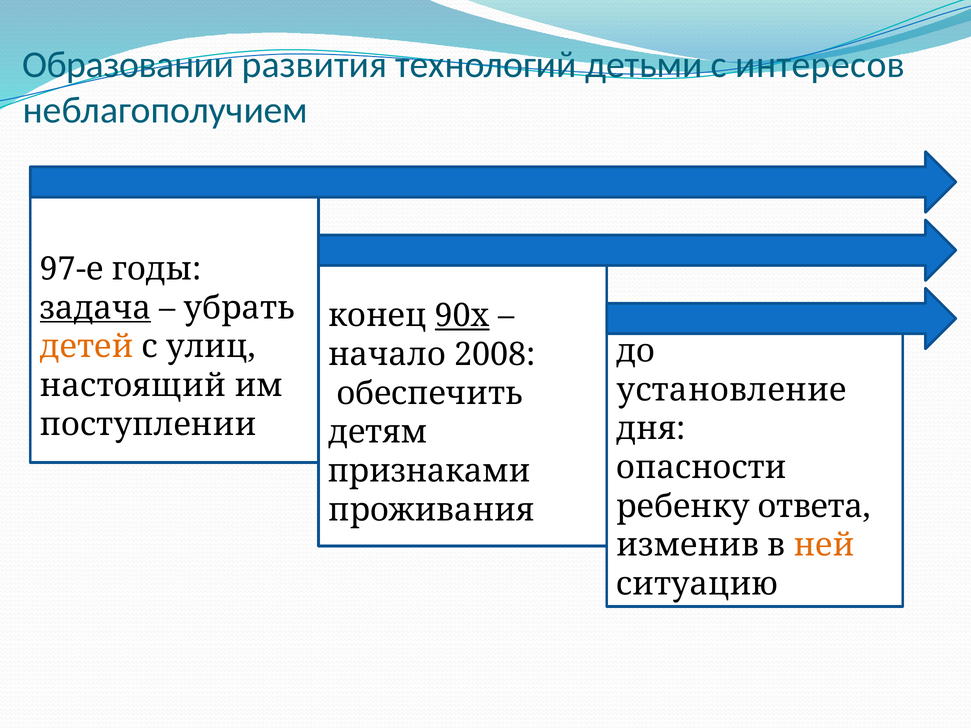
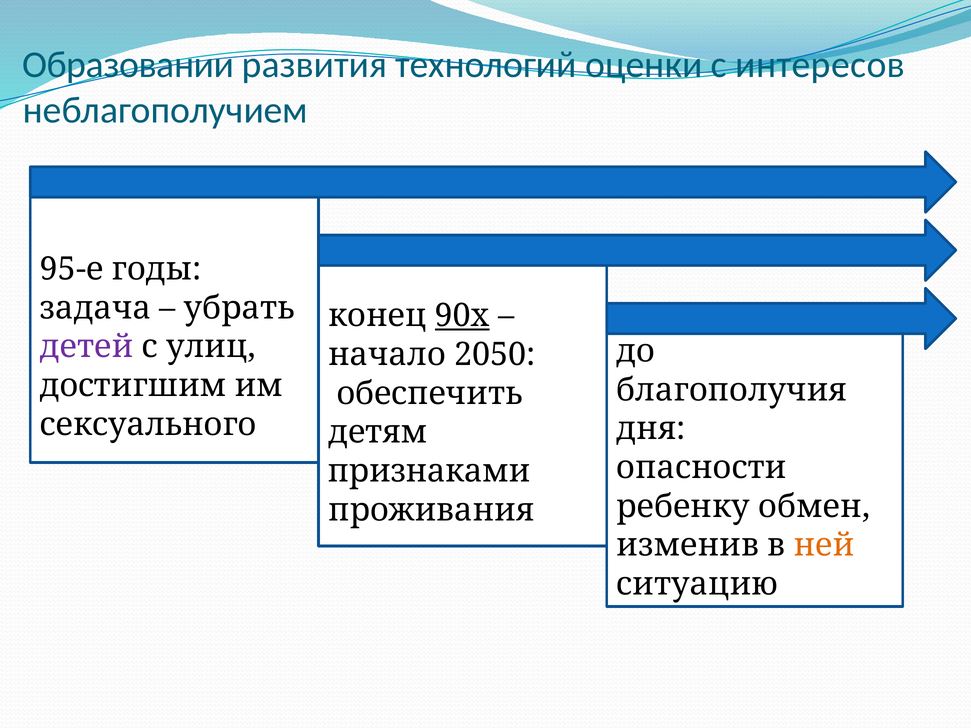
детьми: детьми -> оценки (644, 65)
97-е: 97-е -> 95-е (72, 269)
задача underline: present -> none (95, 308)
детей colour: orange -> purple (87, 347)
2008: 2008 -> 2050 (495, 355)
настоящий: настоящий -> достигшим (133, 386)
установление: установление -> благополучия (732, 390)
поступлении: поступлении -> сексуального (148, 424)
ответа: ответа -> обмен (814, 507)
